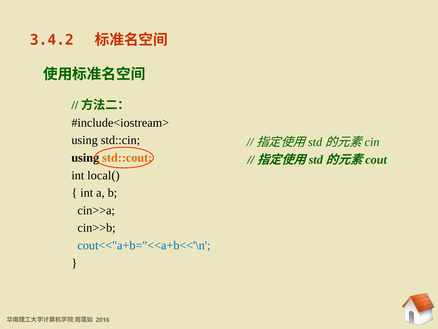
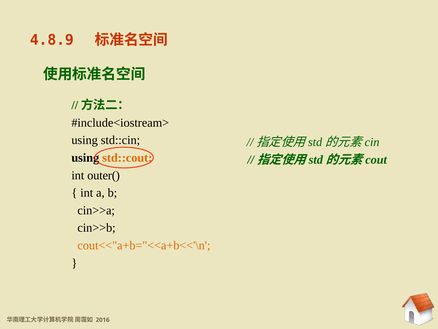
3.4.2: 3.4.2 -> 4.8.9 (52, 40)
local(: local( -> outer( (104, 175)
cout<<"a+b="<<a+b<<'\n colour: blue -> orange (144, 245)
